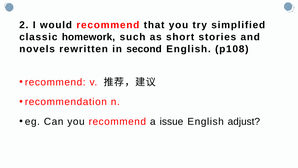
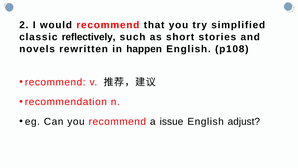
homework: homework -> reflectively (89, 37)
second: second -> happen (144, 49)
